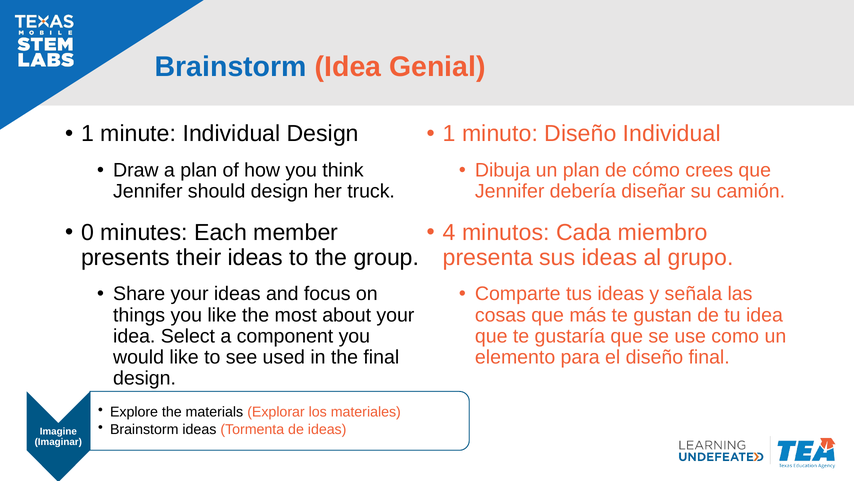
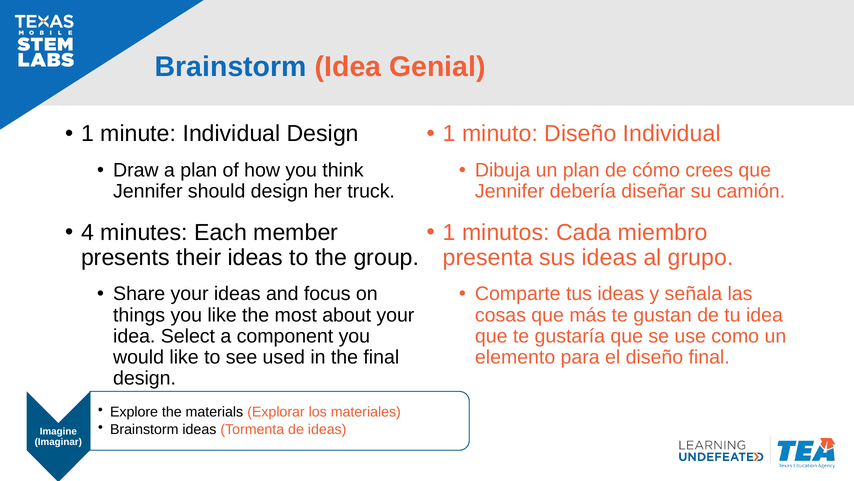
0: 0 -> 4 (88, 232)
4: 4 -> 1 (449, 232)
